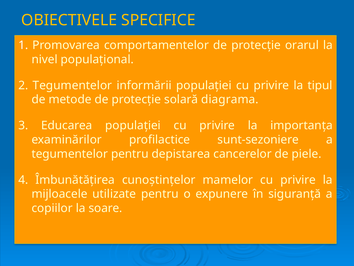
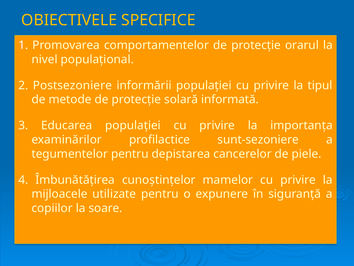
2 Tegumentelor: Tegumentelor -> Postsezoniere (72, 85)
diagrama: diagrama -> informată (230, 99)
